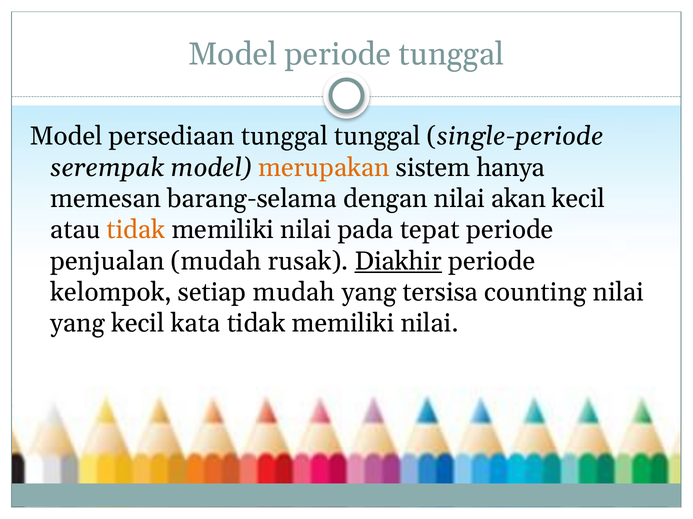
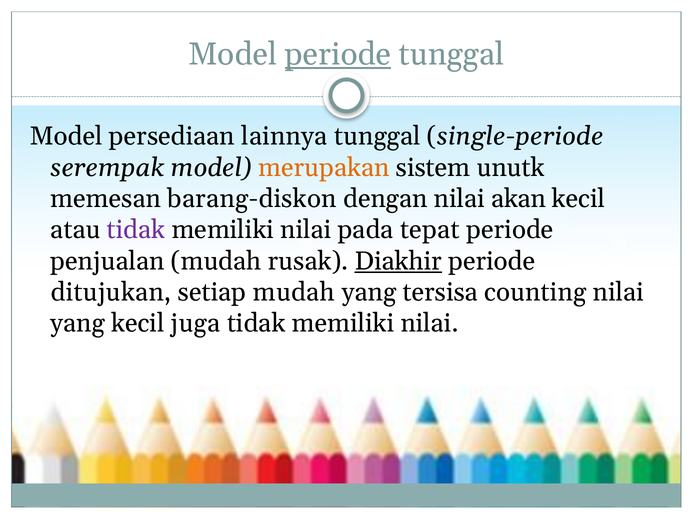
periode underline: none -> present (338, 55)
persediaan tunggal: tunggal -> lainnya (284, 137)
hanya: hanya -> unutk (511, 168)
barang-selama: barang-selama -> barang-diskon (252, 199)
tidak colour: orange -> purple (136, 230)
kelompok: kelompok -> ditujukan (111, 293)
kata: kata -> juga (196, 324)
